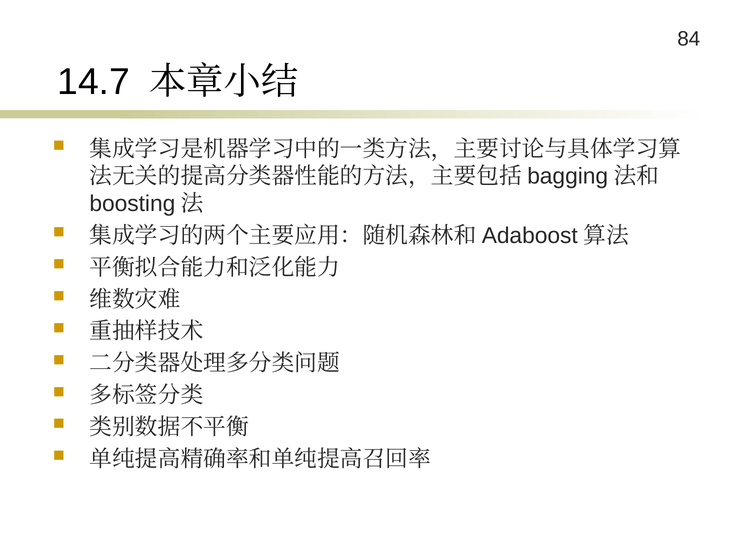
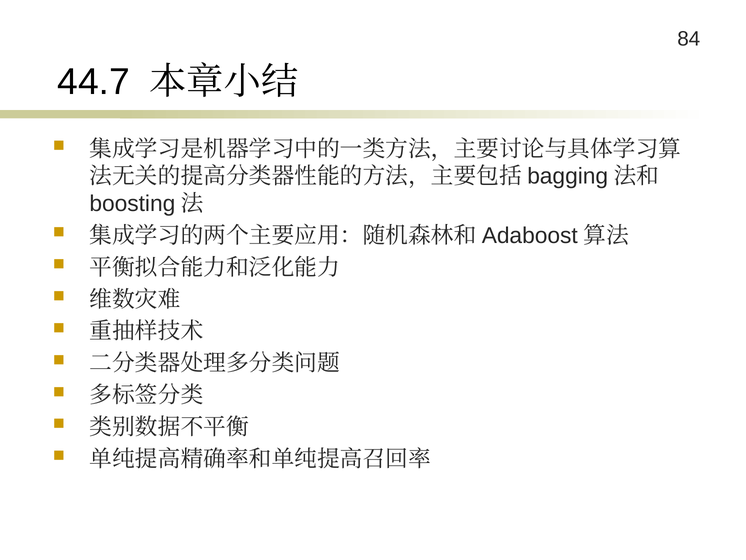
14.7: 14.7 -> 44.7 (94, 82)
